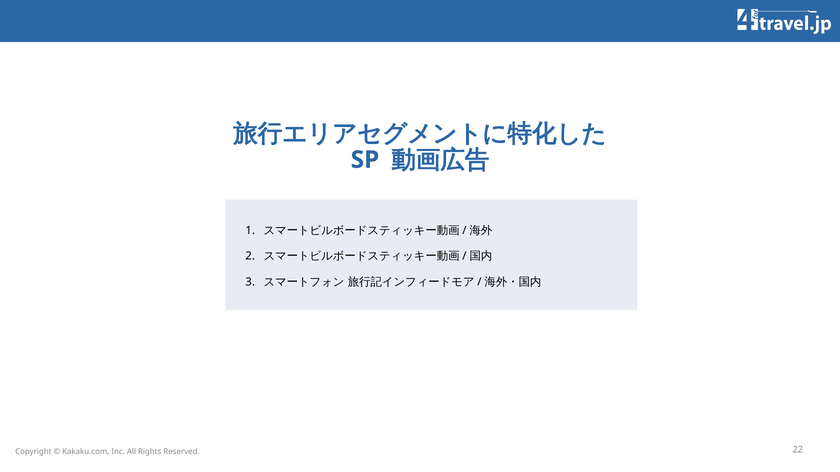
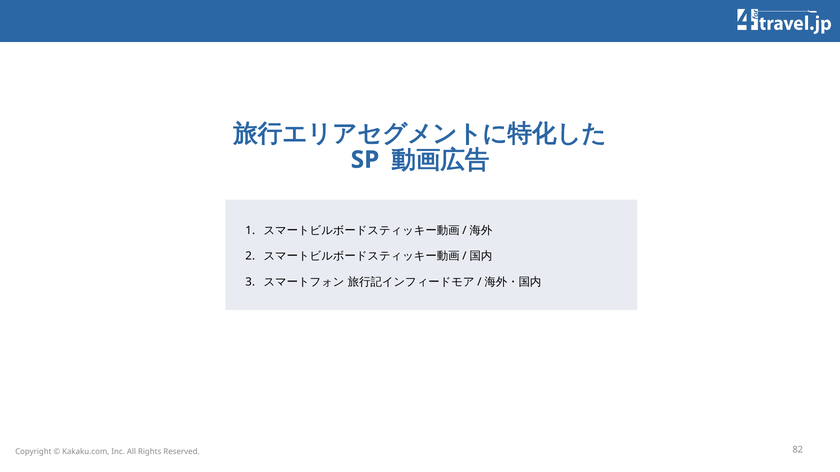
22: 22 -> 82 (798, 450)
